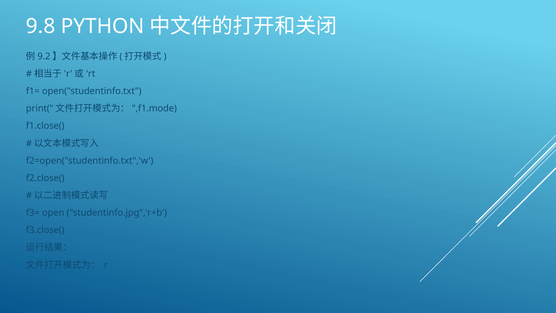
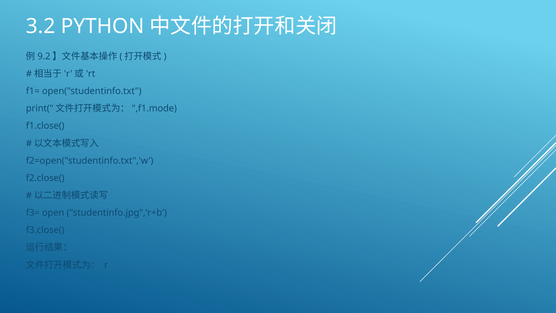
9.8: 9.8 -> 3.2 (41, 26)
